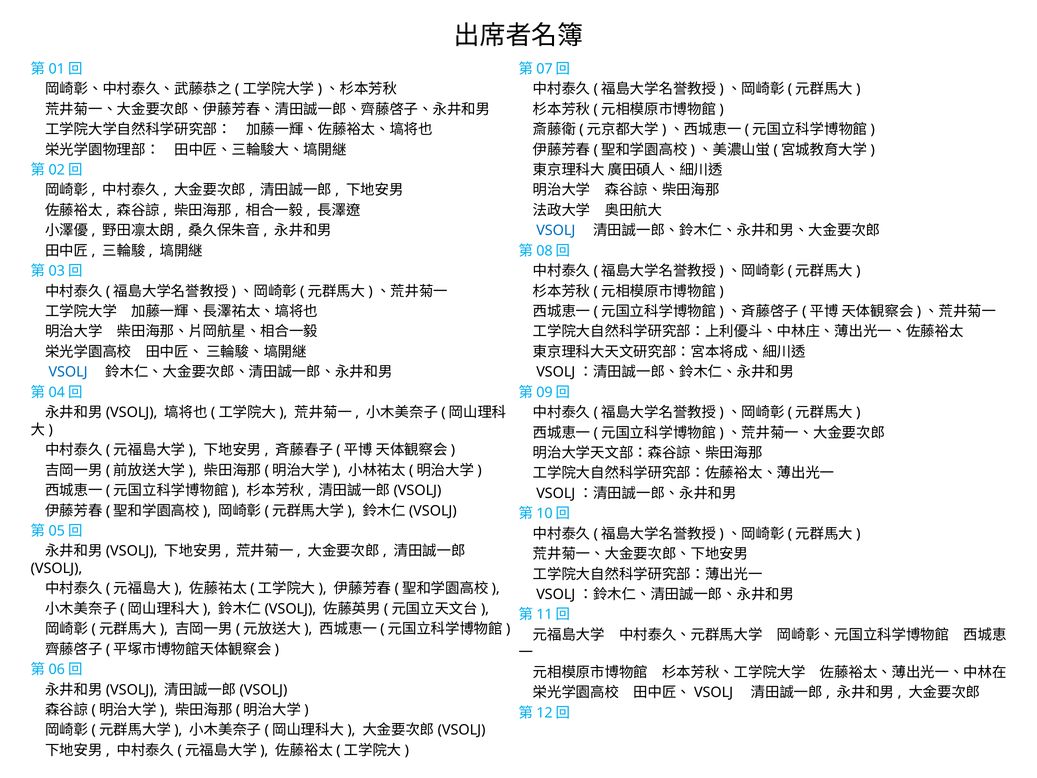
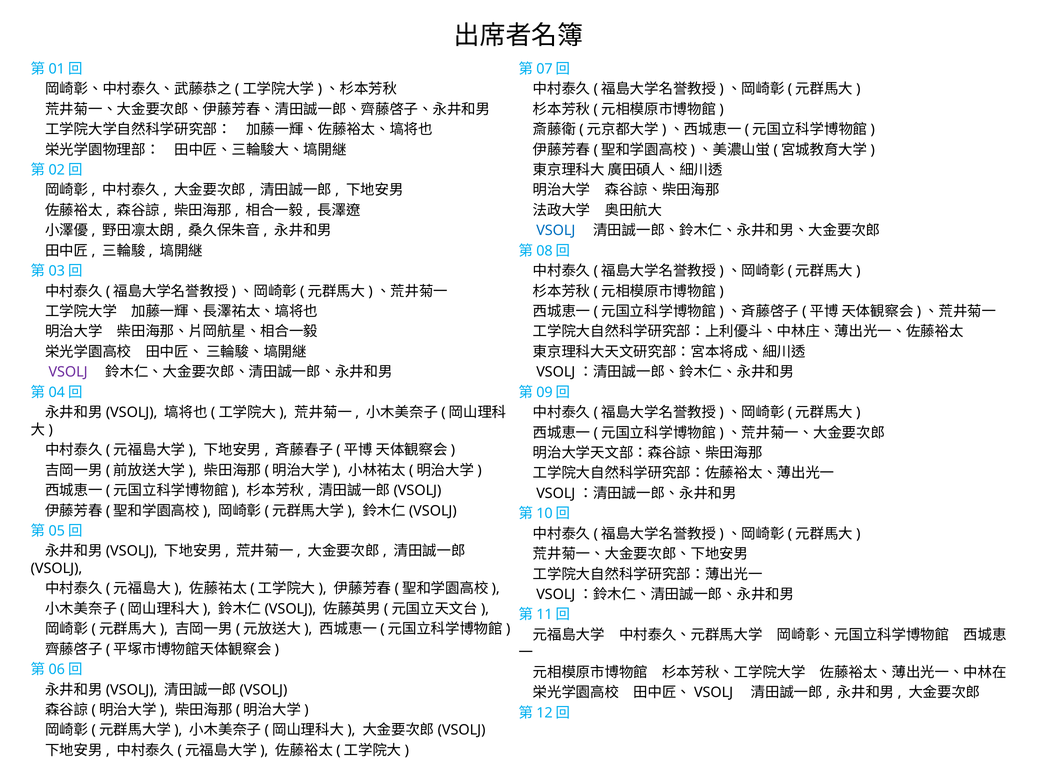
VSOLJ colour: blue -> purple (68, 372)
